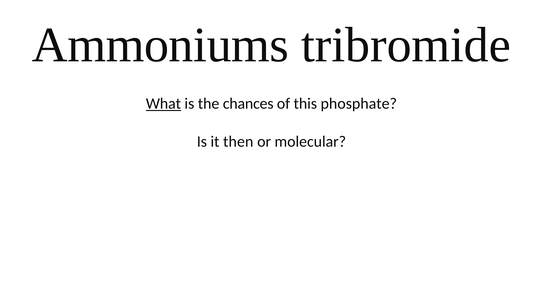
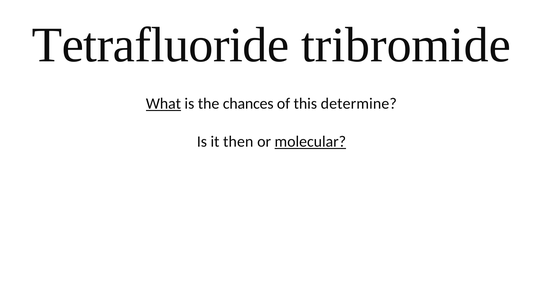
Ammoniums: Ammoniums -> Tetrafluoride (160, 45)
phosphate: phosphate -> determine (359, 104)
molecular underline: none -> present (310, 142)
